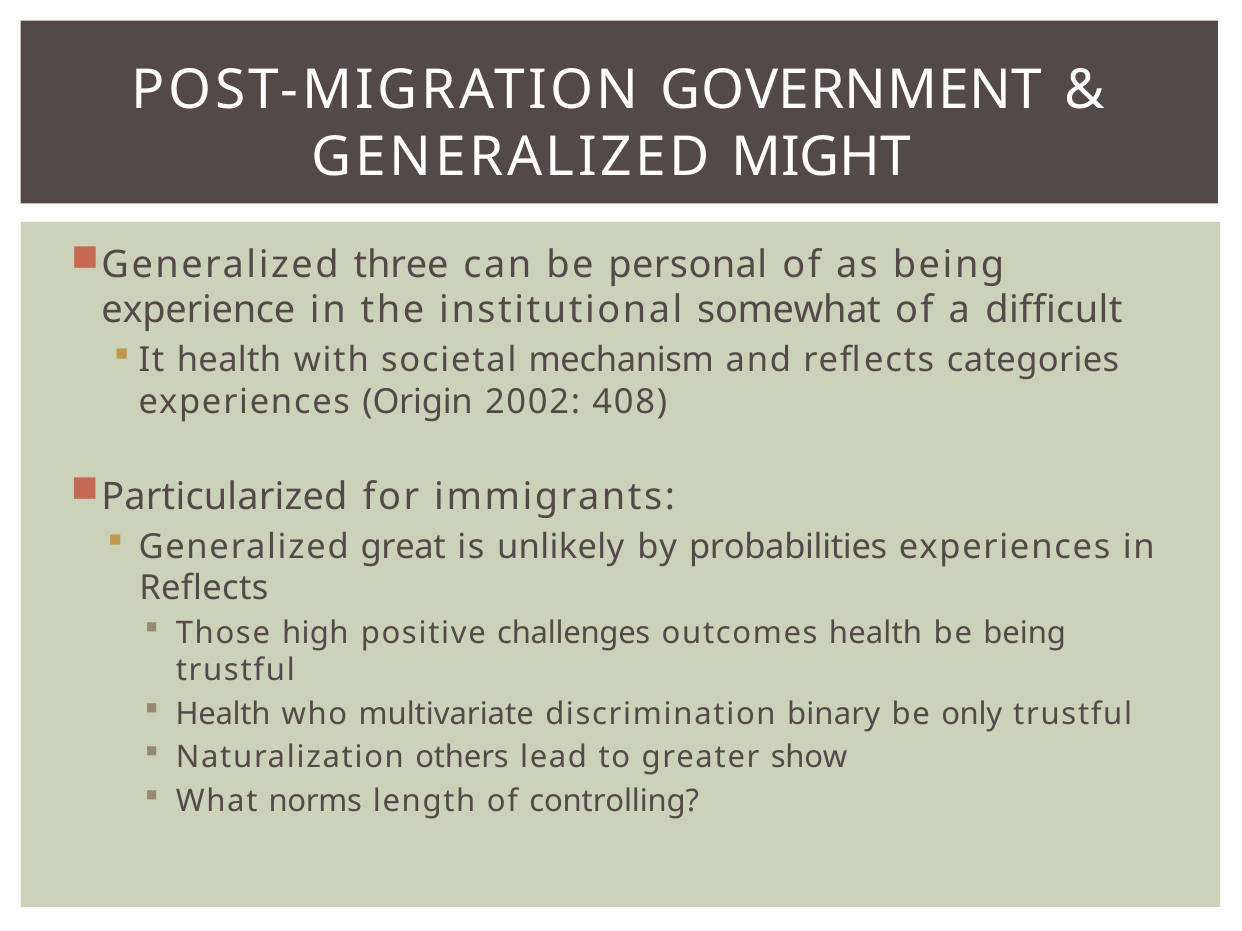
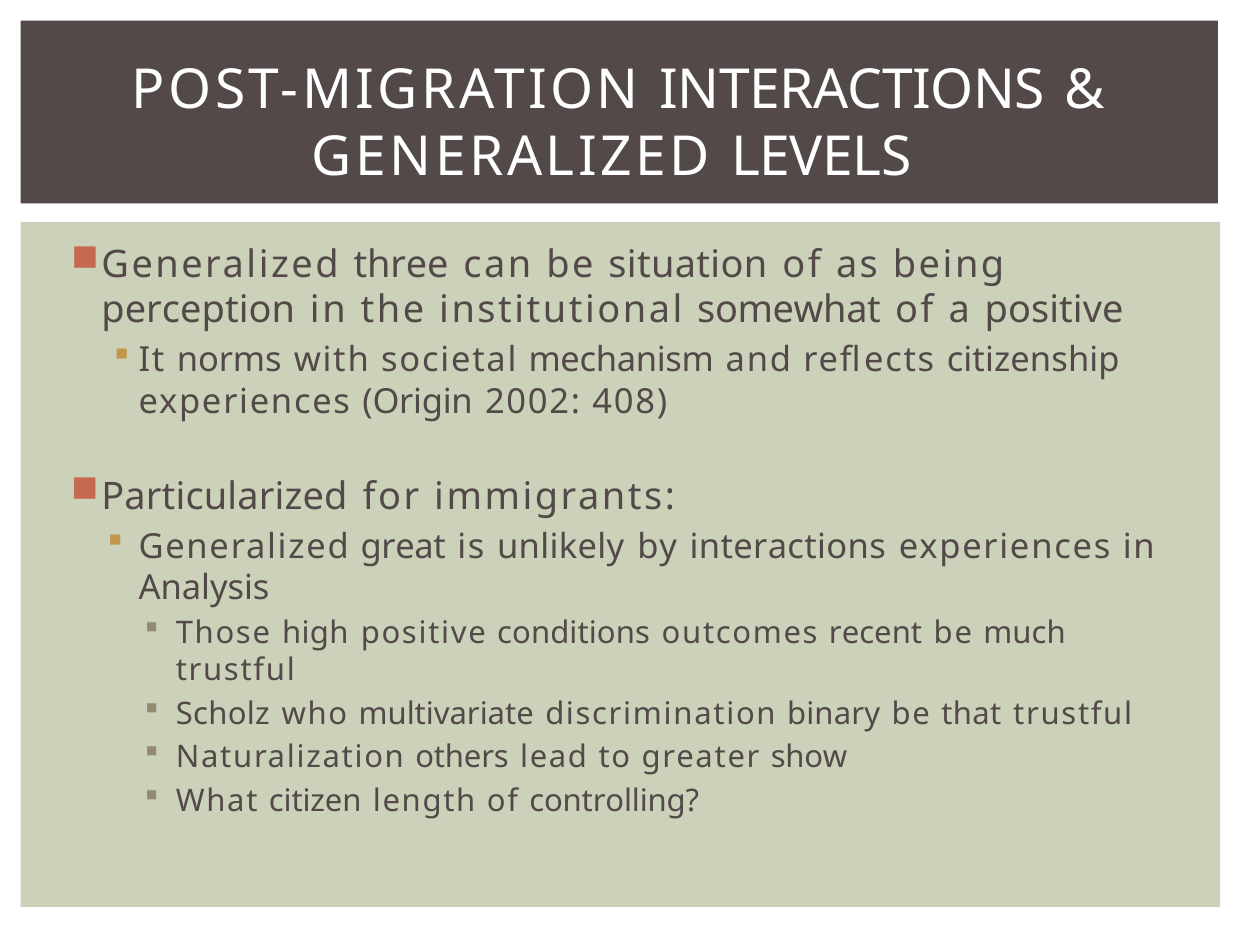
POST-MIGRATION GOVERNMENT: GOVERNMENT -> INTERACTIONS (852, 91)
MIGHT: MIGHT -> LEVELS (821, 157)
personal: personal -> situation (688, 265)
experience: experience -> perception (198, 311)
a difficult: difficult -> positive (1054, 311)
It health: health -> norms (229, 361)
categories: categories -> citizenship (1033, 361)
by probabilities: probabilities -> interactions (788, 547)
Reflects: Reflects -> Analysis (204, 588)
challenges: challenges -> conditions (574, 634)
outcomes health: health -> recent (876, 634)
be being: being -> much (1025, 634)
Health: Health -> Scholz (223, 715)
only: only -> that (971, 715)
norms: norms -> citizen (315, 801)
